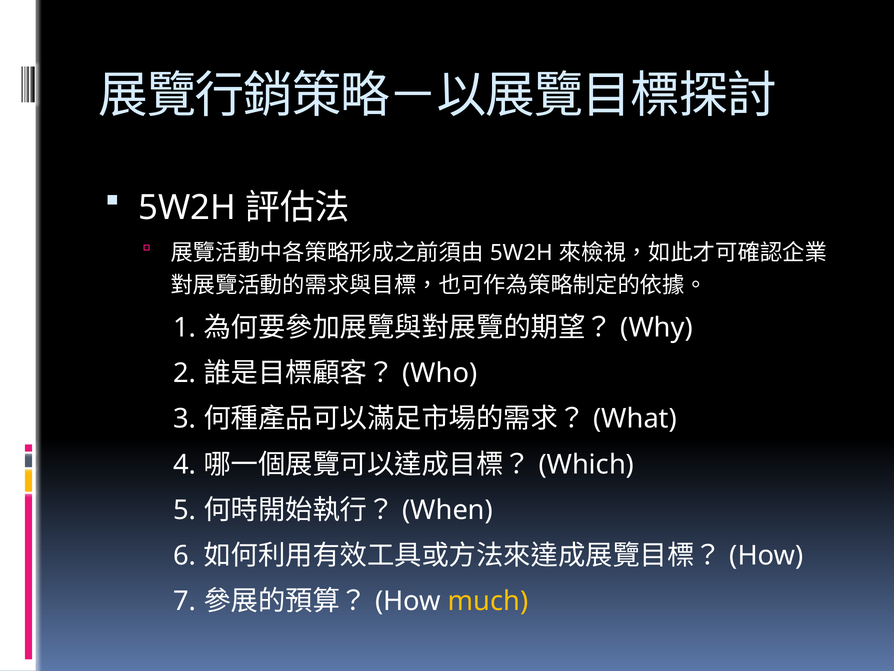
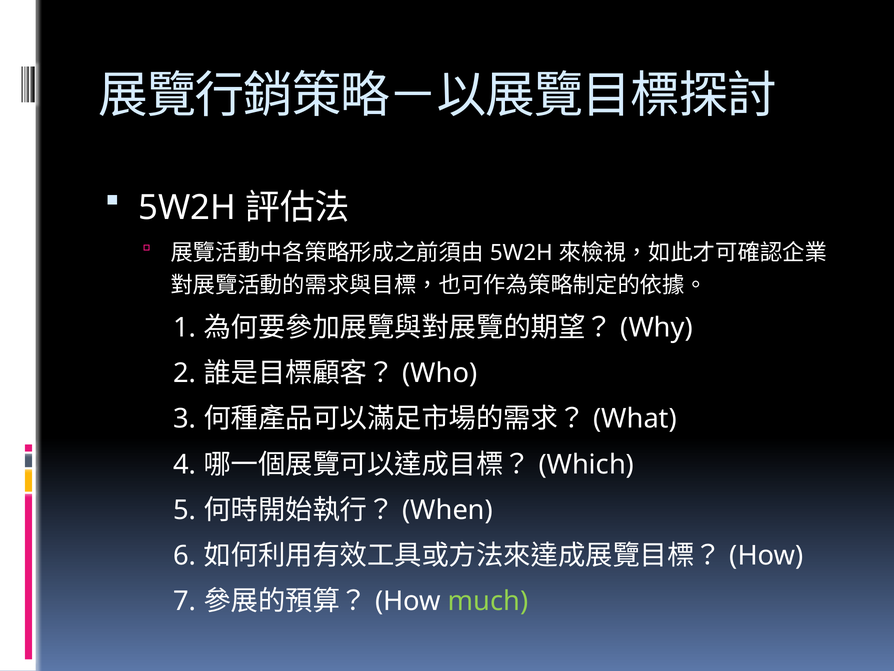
much colour: yellow -> light green (488, 601)
